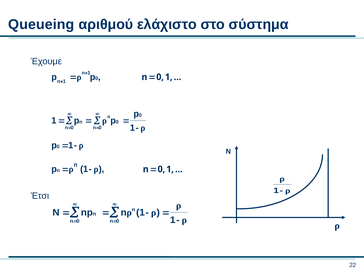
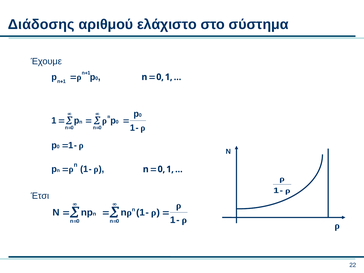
Queueing: Queueing -> Διάδοσης (41, 25)
